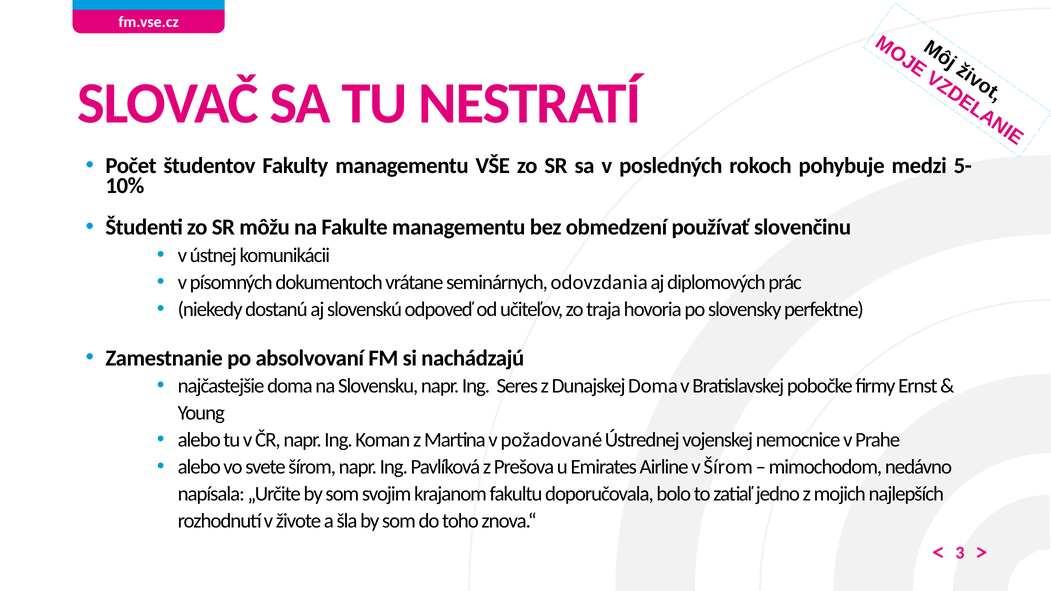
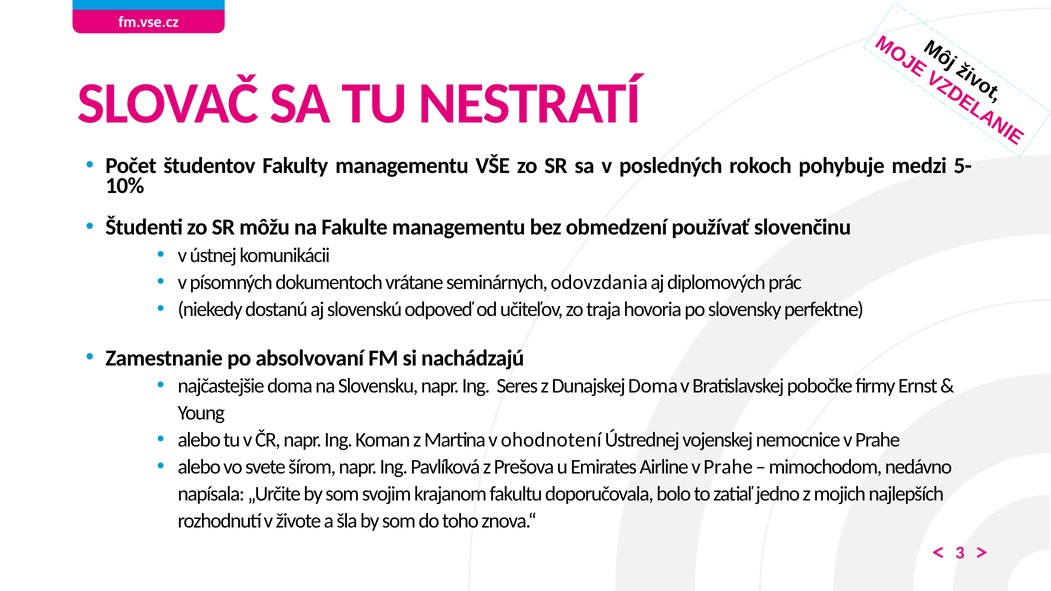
požadované: požadované -> ohodnotení (551, 440)
Airline v Šírom: Šírom -> Prahe (728, 467)
